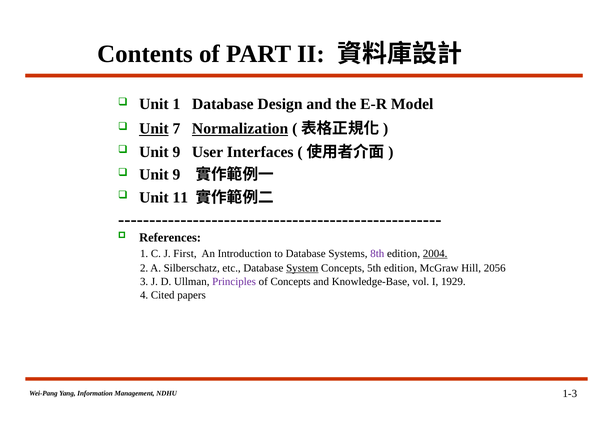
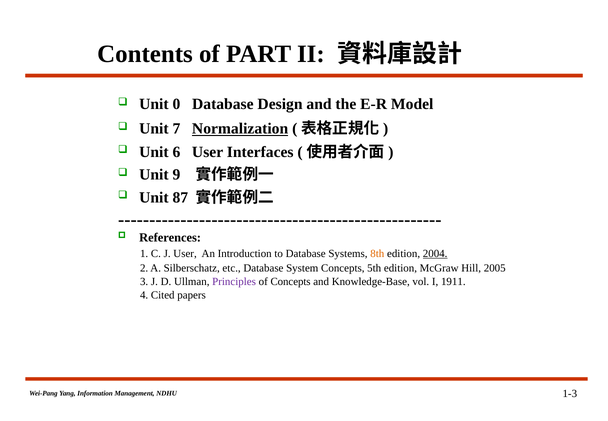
Unit 1: 1 -> 0 (176, 104)
Unit underline: present -> none (154, 129)
9: 9 -> 6 (176, 152)
11: 11 -> 87 (180, 197)
J First: First -> User (185, 254)
8th colour: purple -> orange (377, 254)
System underline: present -> none (302, 268)
2056: 2056 -> 2005 (495, 268)
1929: 1929 -> 1911 (453, 282)
